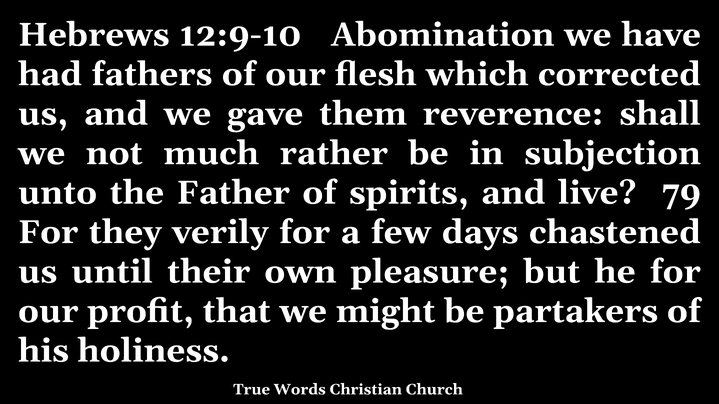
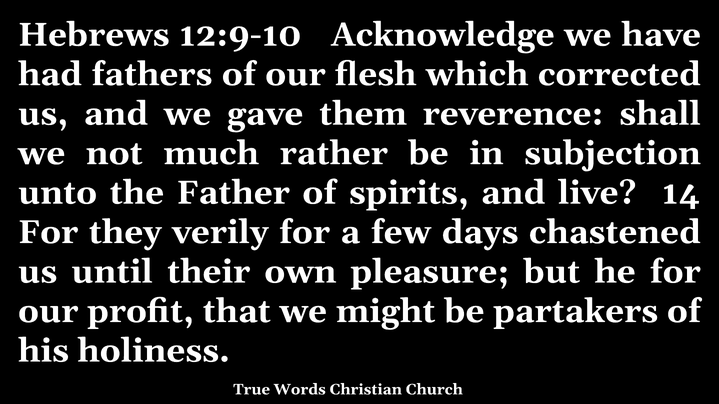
Abomination: Abomination -> Acknowledge (443, 35)
79: 79 -> 14 (681, 193)
